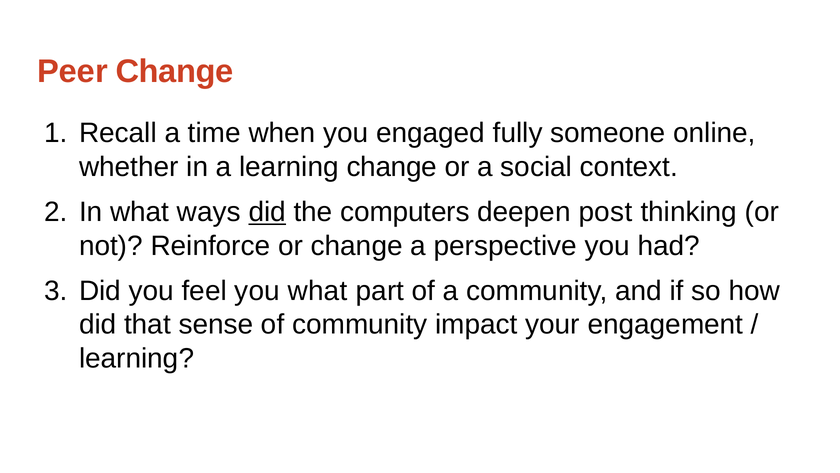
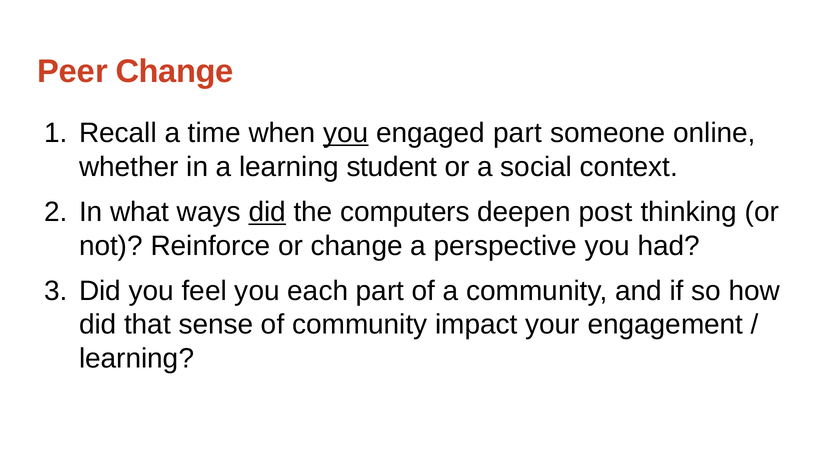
you underline: none -> present (346, 133)
engaged fully: fully -> part (518, 133)
learning change: change -> student (392, 167)
you what: what -> each (318, 291)
